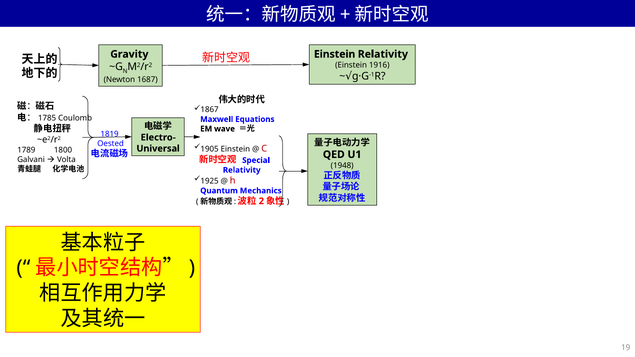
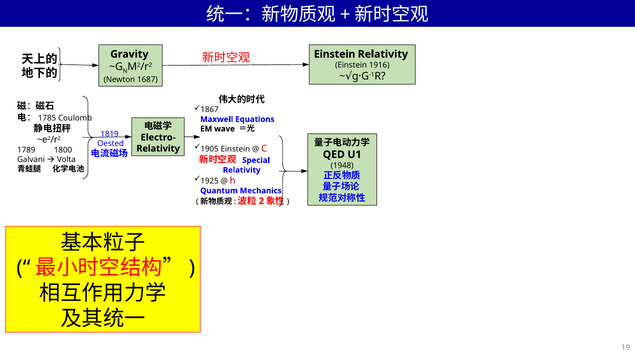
Universal: Universal -> Relativity (158, 149)
